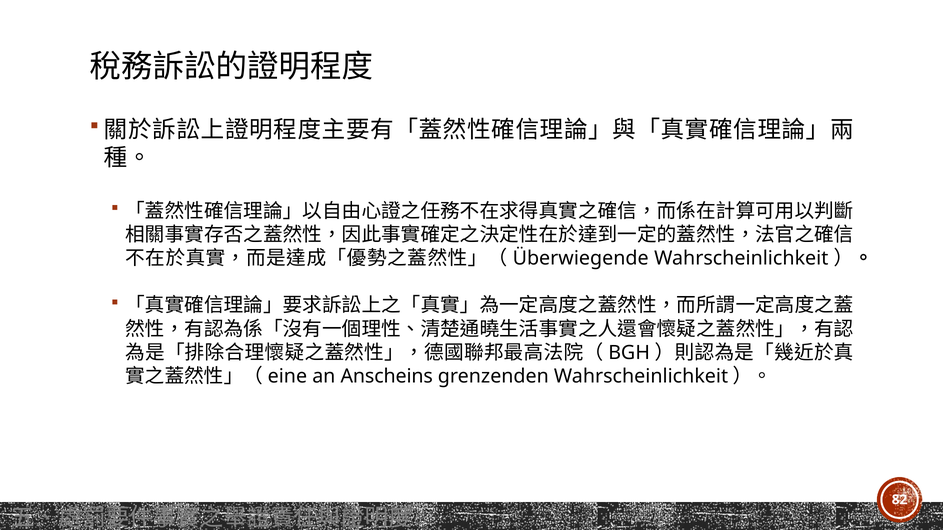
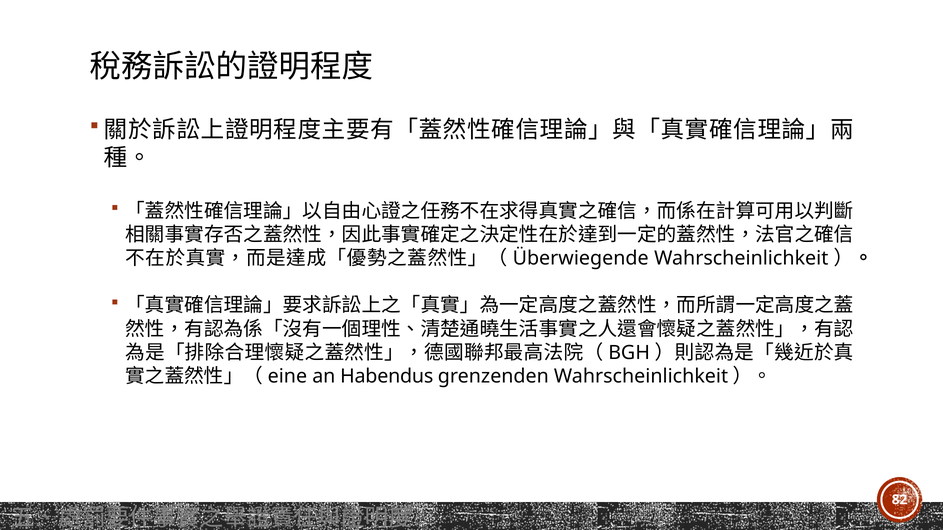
Anscheins: Anscheins -> Habendus (387, 376)
